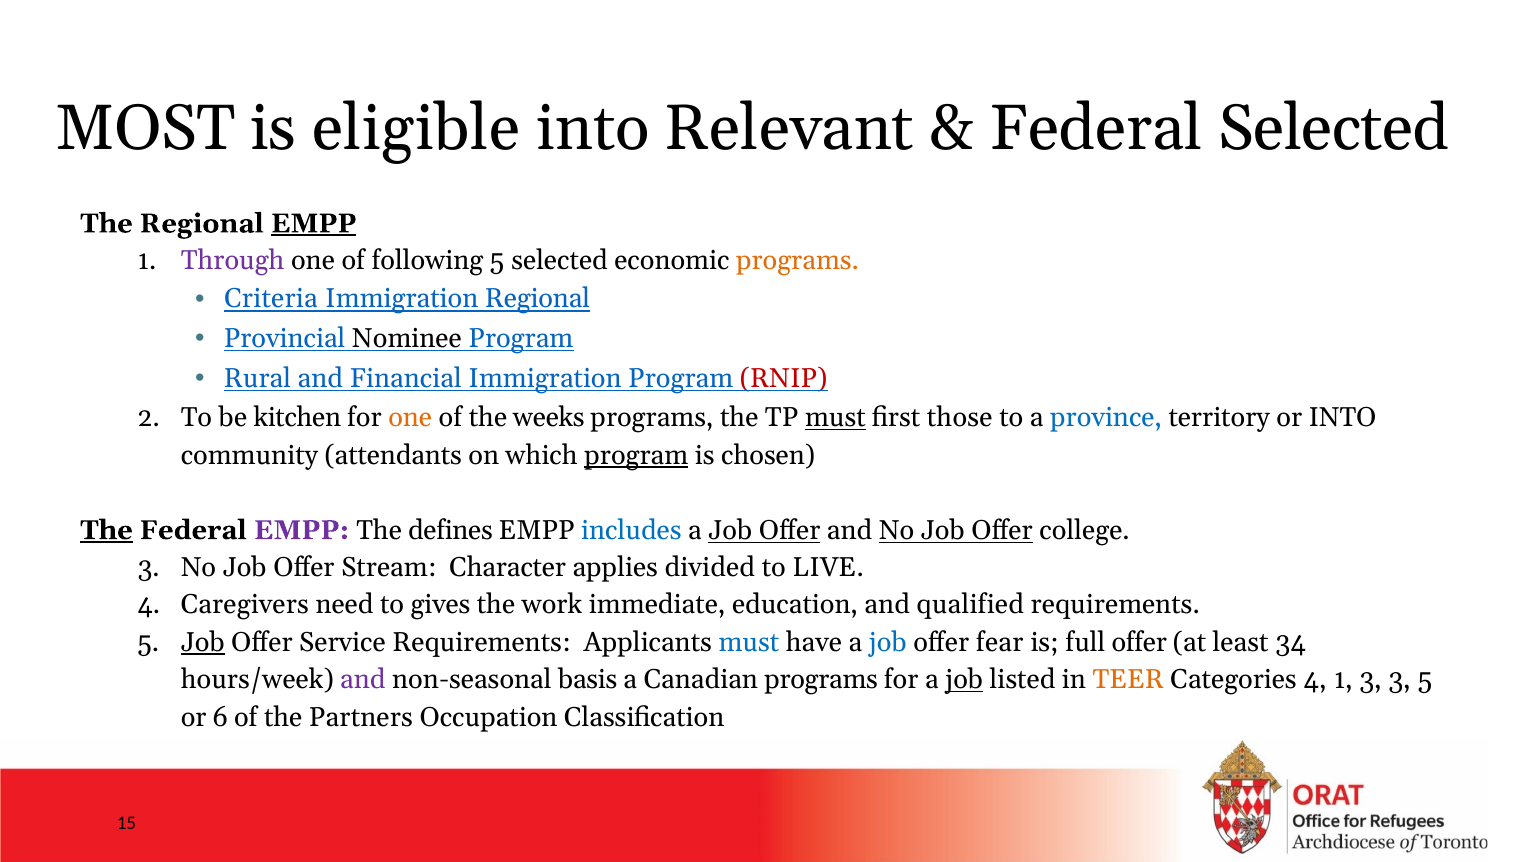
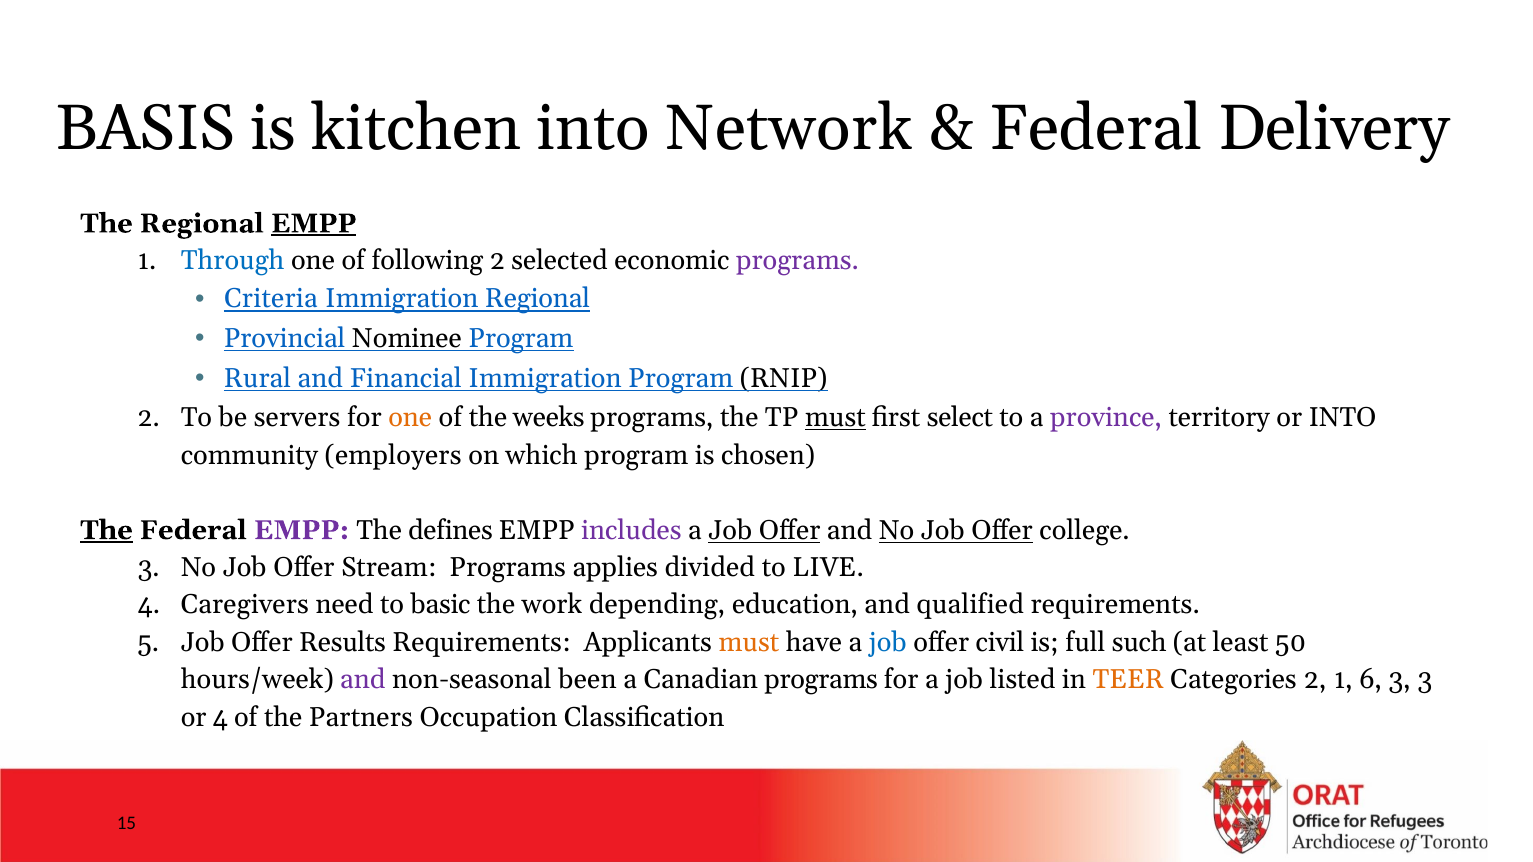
MOST: MOST -> BASIS (146, 129)
eligible: eligible -> kitchen (417, 129)
Relevant: Relevant -> Network (789, 129)
Federal Selected: Selected -> Delivery (1334, 129)
Through colour: purple -> blue (233, 261)
following 5: 5 -> 2 (497, 261)
programs colour: orange -> purple (798, 261)
RNIP colour: red -> black (784, 378)
kitchen: kitchen -> servers (297, 418)
those: those -> select (960, 418)
province colour: blue -> purple (1106, 418)
attendants: attendants -> employers (393, 455)
program underline: present -> none (636, 455)
includes colour: blue -> purple (631, 530)
Stream Character: Character -> Programs (508, 568)
gives: gives -> basic (441, 605)
immediate: immediate -> depending (657, 605)
Job underline: present -> none (203, 643)
Service: Service -> Results (343, 643)
must colour: blue -> orange (749, 643)
fear: fear -> civil (1000, 643)
full offer: offer -> such (1139, 643)
34: 34 -> 50 (1291, 643)
basis: basis -> been (587, 680)
job underline: present -> none (964, 680)
Categories 4: 4 -> 2 (1315, 680)
1 3: 3 -> 6 (1371, 680)
3 5: 5 -> 3 (1425, 680)
or 6: 6 -> 4 (220, 717)
